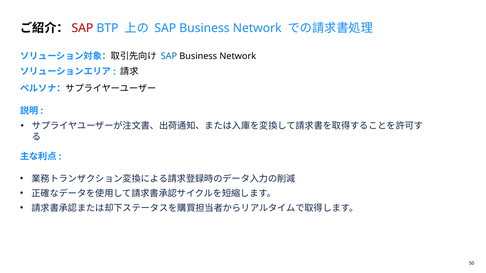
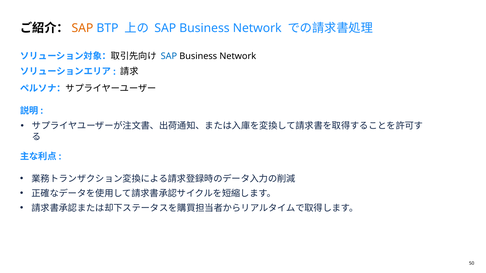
SAP colour: red -> orange (82, 28)
